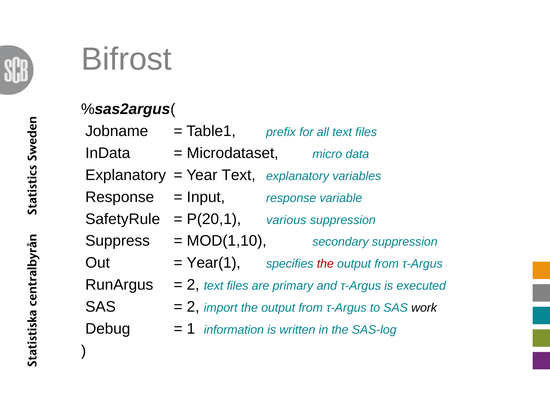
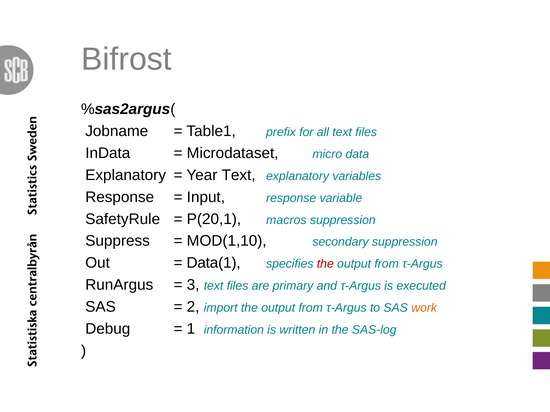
various: various -> macros (286, 220)
Year(1: Year(1 -> Data(1 (214, 263)
2: 2 -> 3 (193, 285)
work colour: black -> orange (424, 308)
